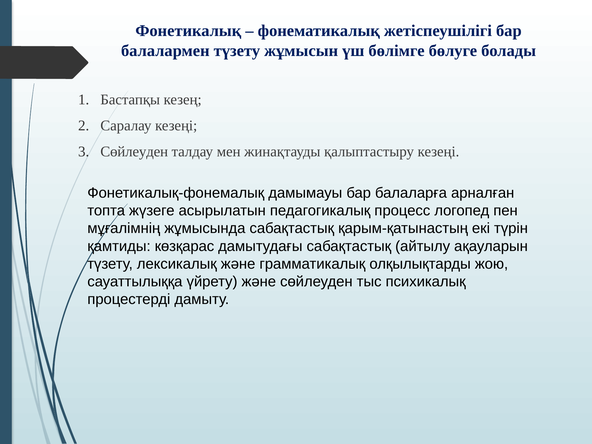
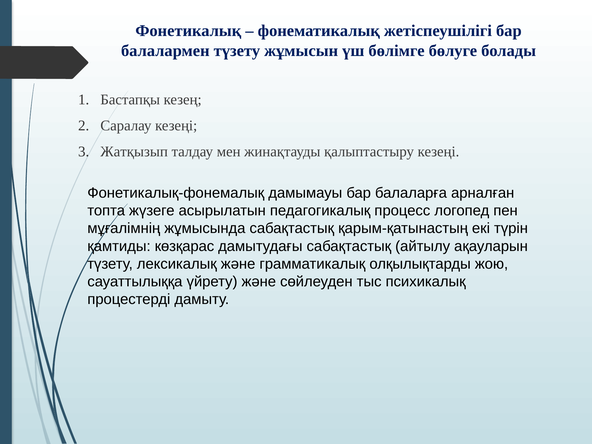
Сөйлеуден: Сөйлеуден -> Жатқызып (134, 152)
